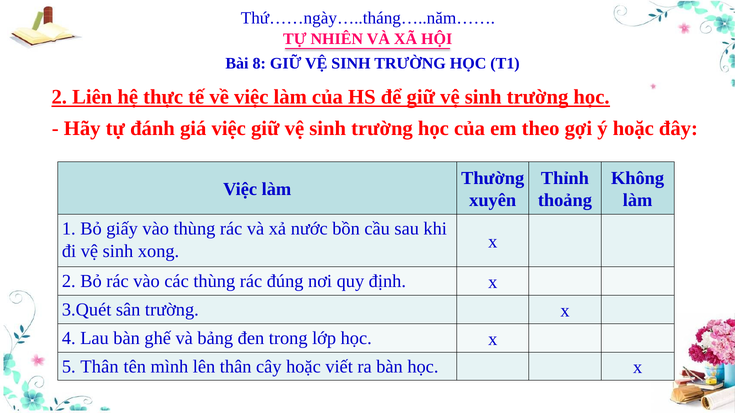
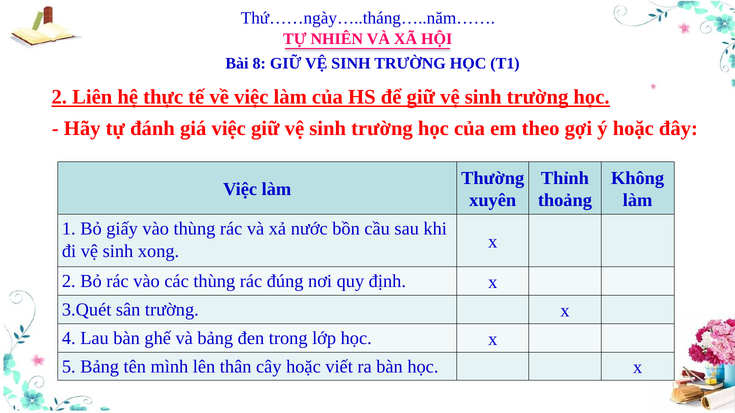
5 Thân: Thân -> Bảng (100, 366)
